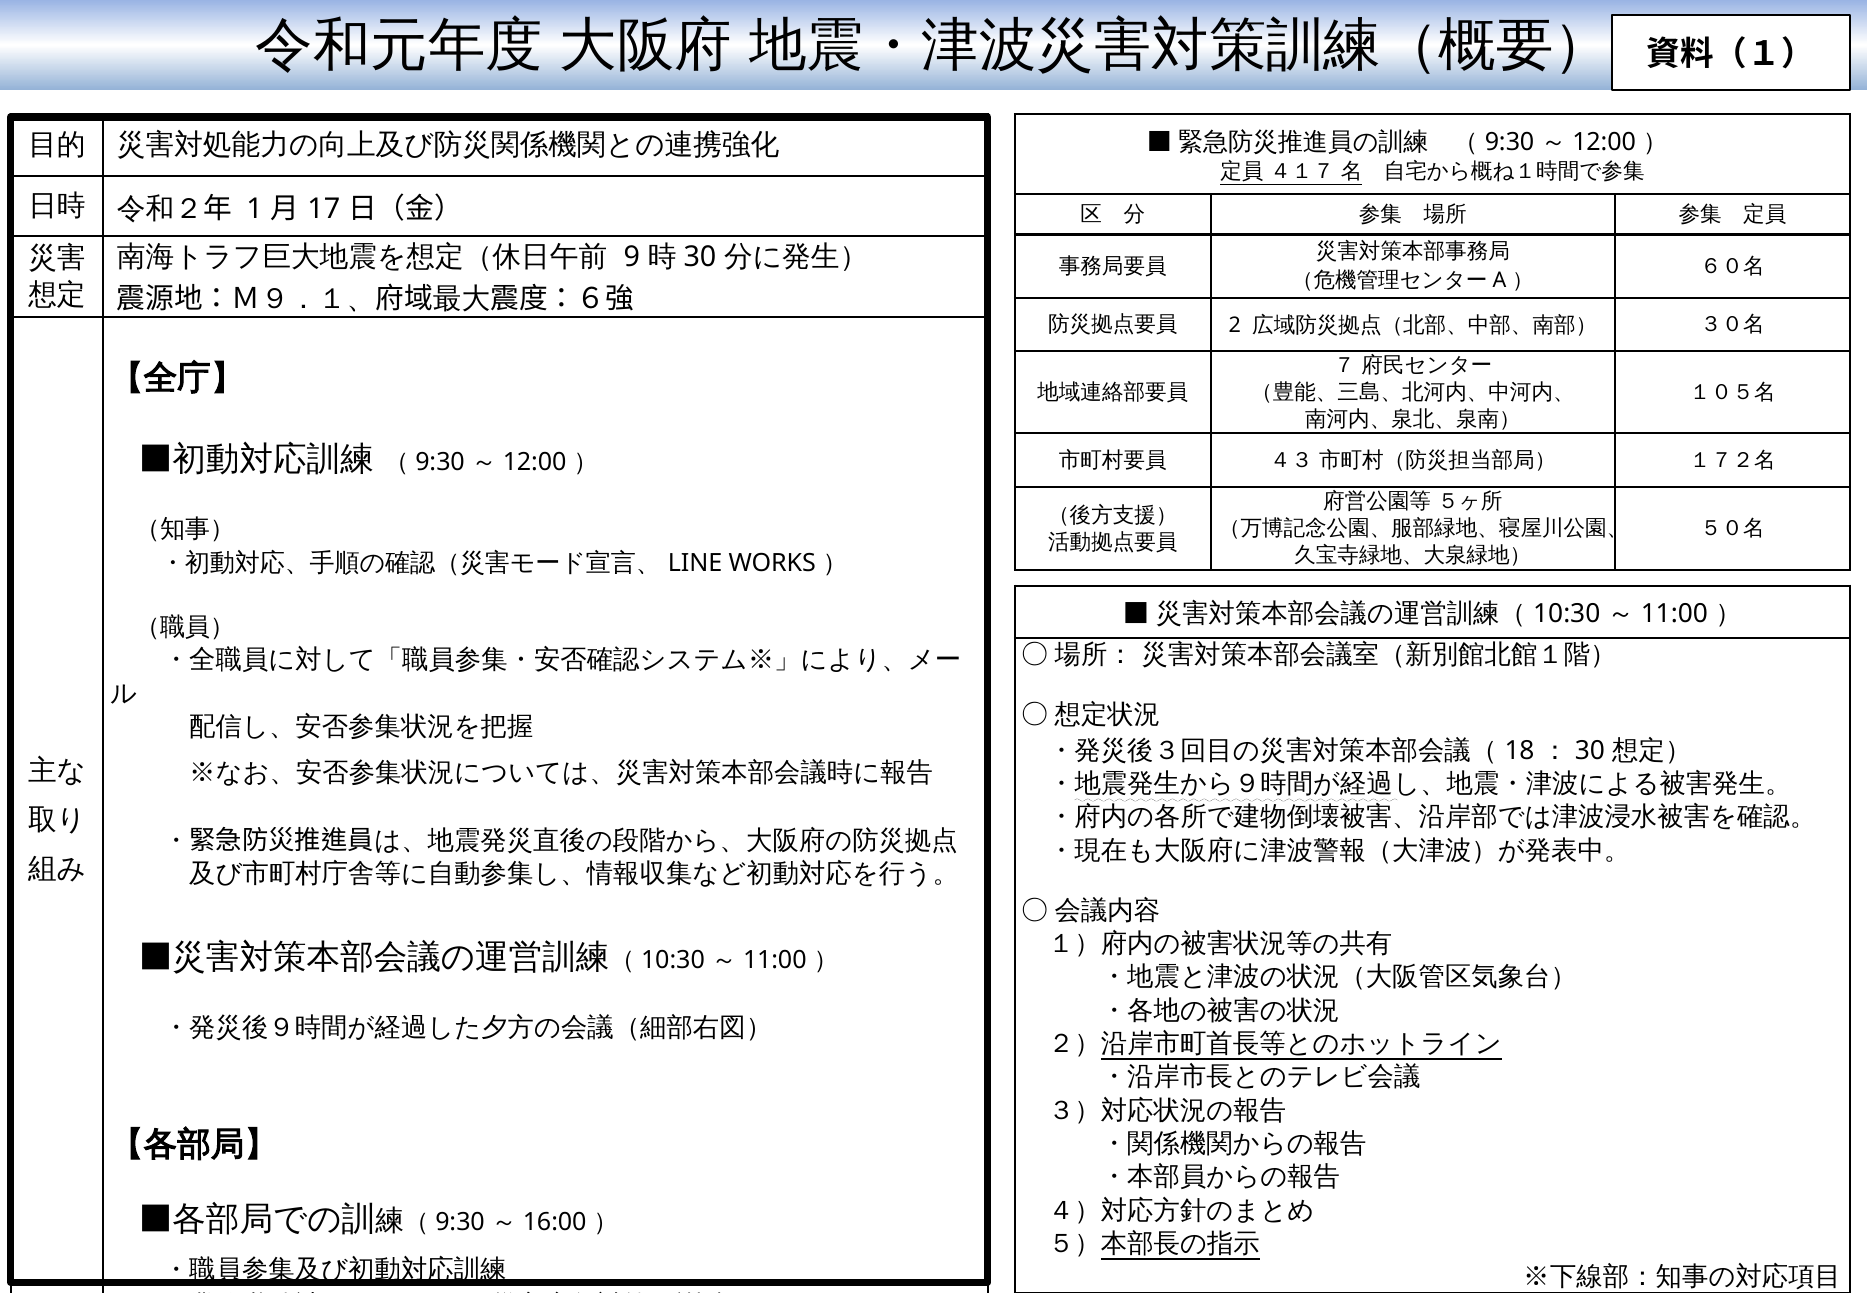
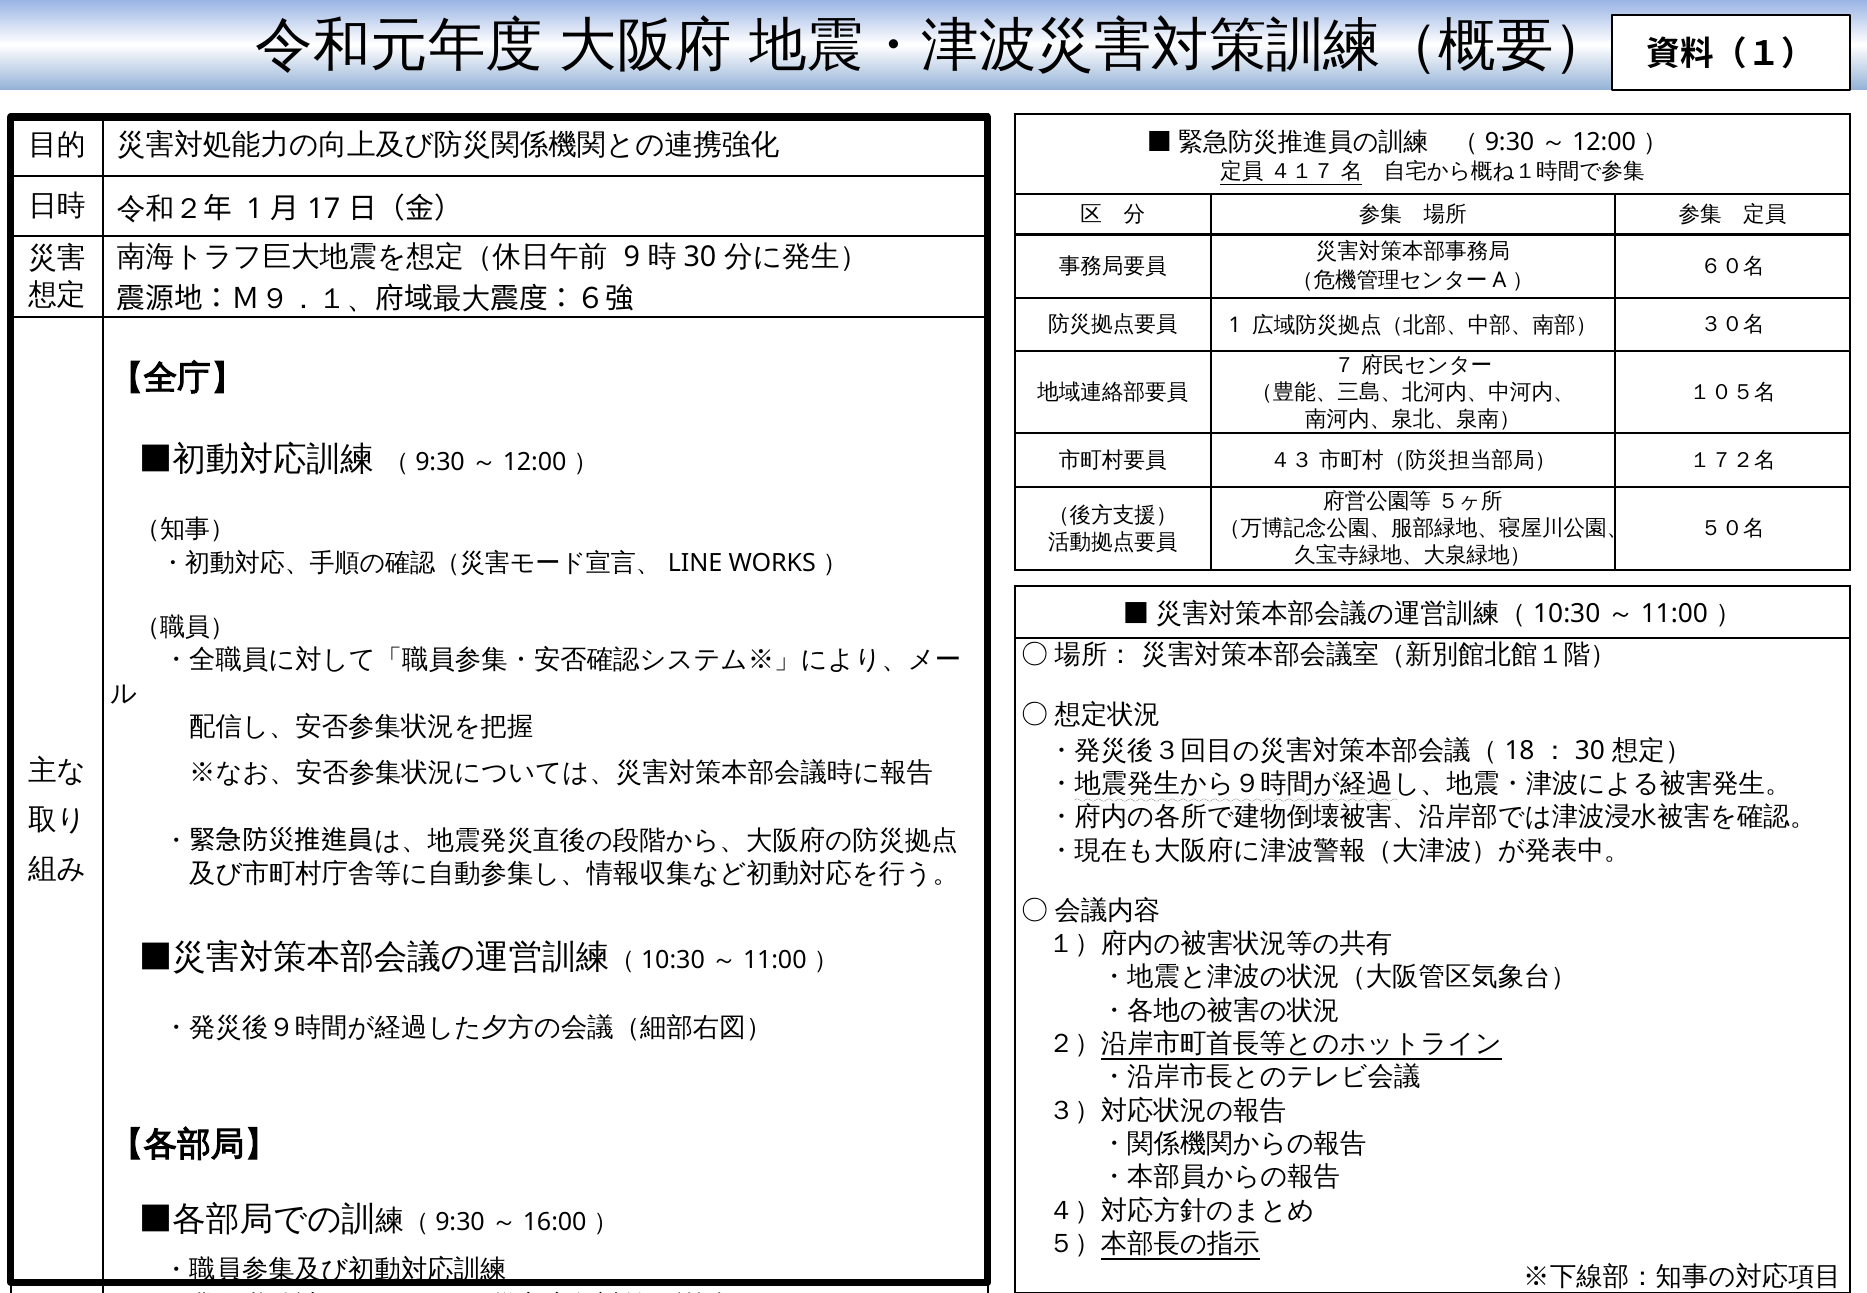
2: 2 -> 1 (1235, 326)
